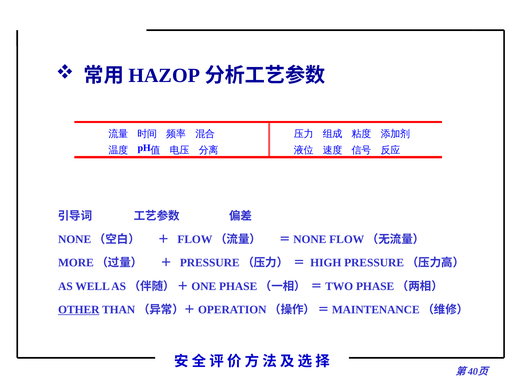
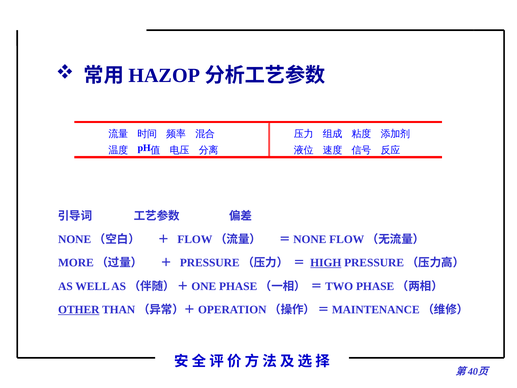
HIGH underline: none -> present (326, 263)
